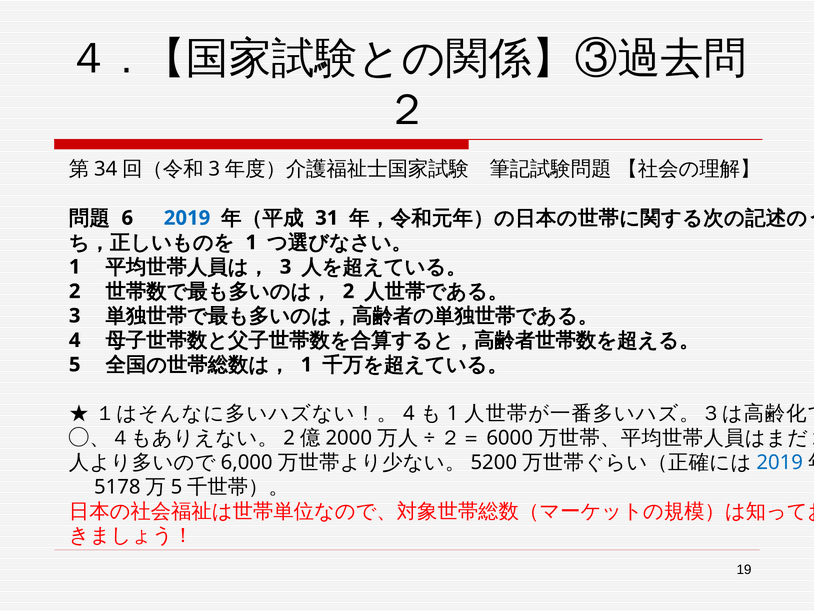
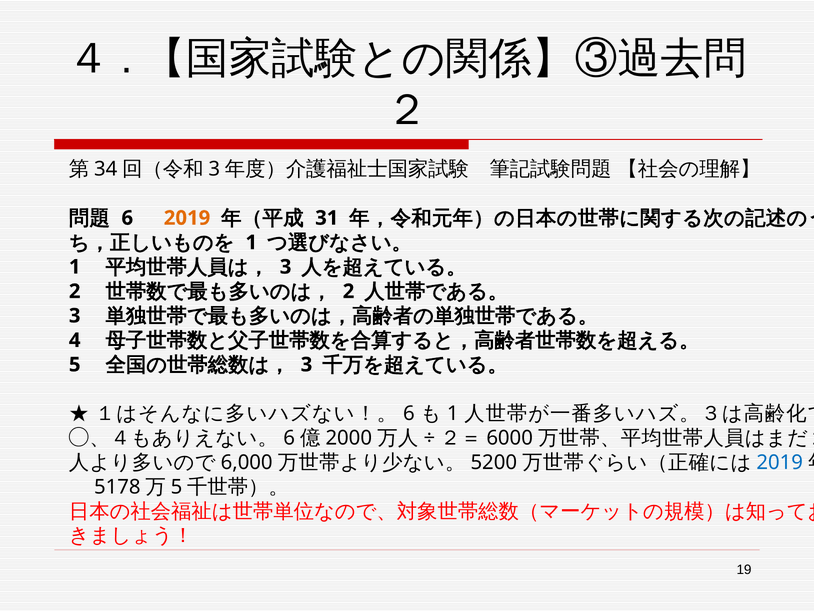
2019 colour: blue -> orange (187, 218)
1: 1 -> 3 (307, 364)
4: 4 -> 6 (409, 413)
2: 2 -> 6 (289, 438)
